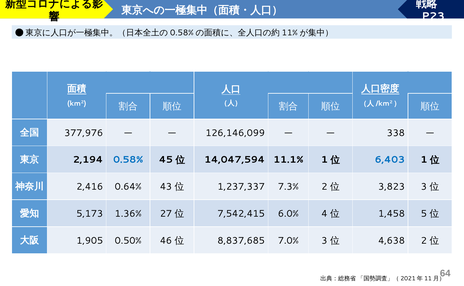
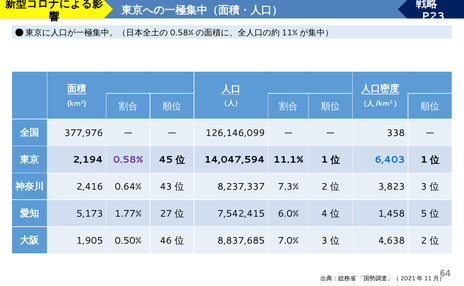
0.58% colour: blue -> purple (128, 160)
1,237,337: 1,237,337 -> 8,237,337 (241, 187)
1.36%: 1.36% -> 1.77% (128, 214)
